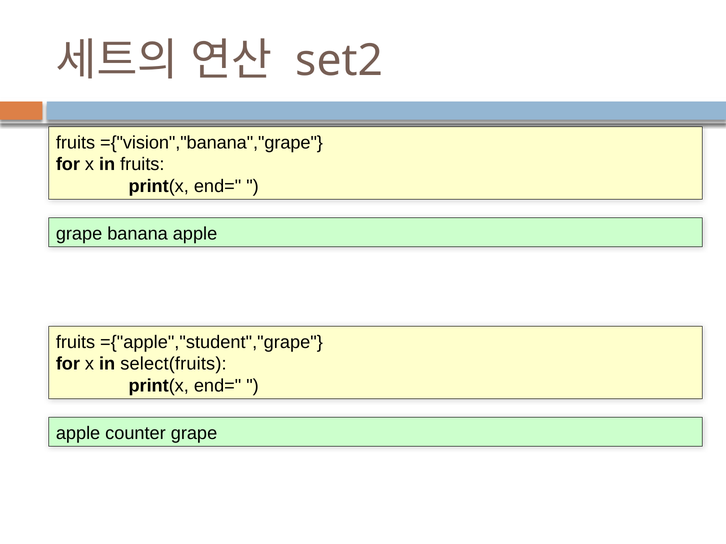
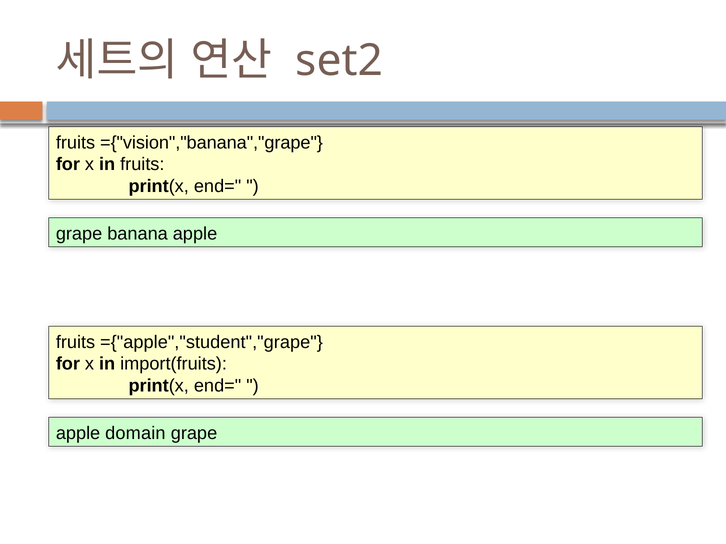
select(fruits: select(fruits -> import(fruits (174, 364)
counter: counter -> domain (135, 433)
